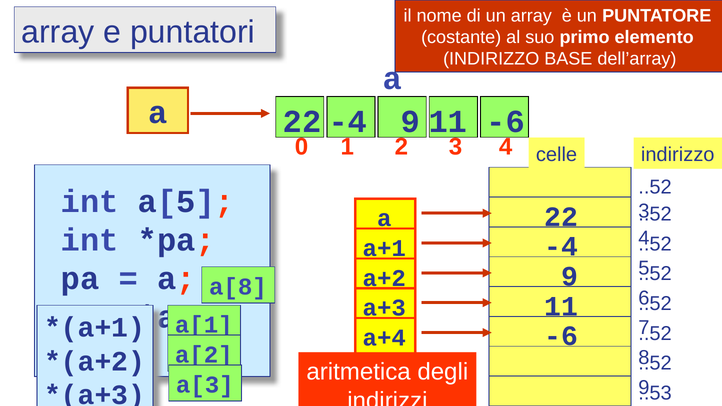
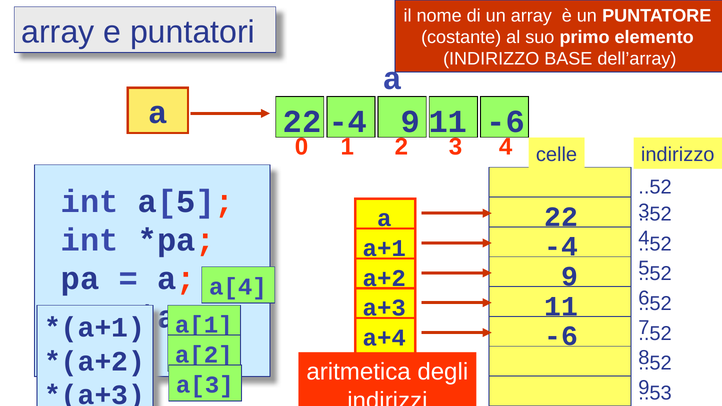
a[8: a[8 -> a[4 (238, 287)
